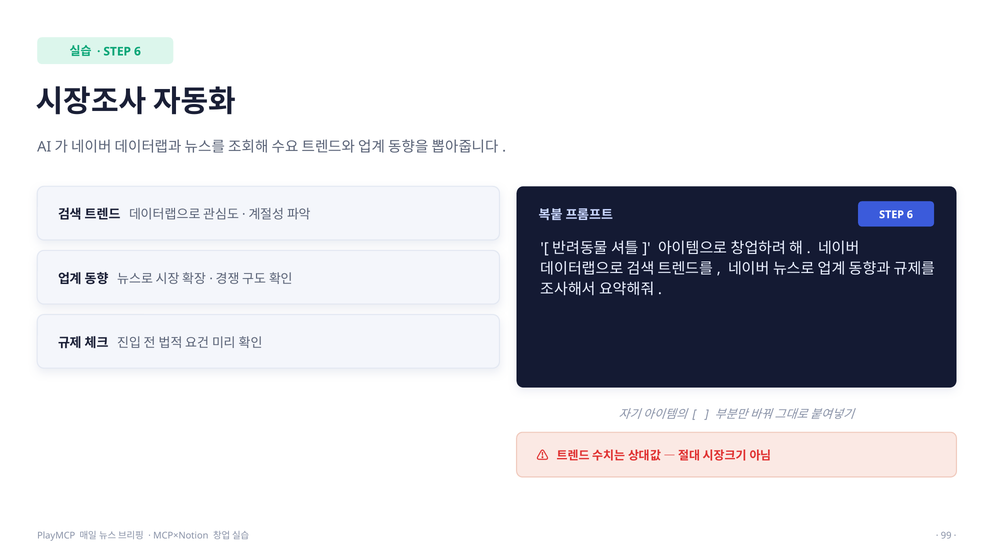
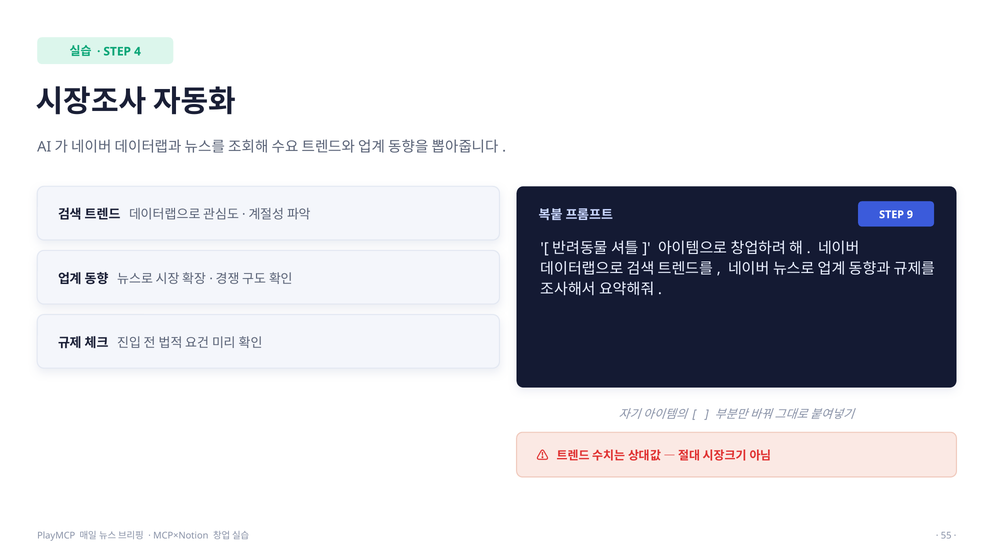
6: 6 -> 4 (137, 51)
6: 6 -> 9 (910, 215)
99: 99 -> 55 (946, 536)
